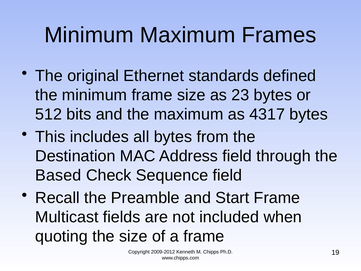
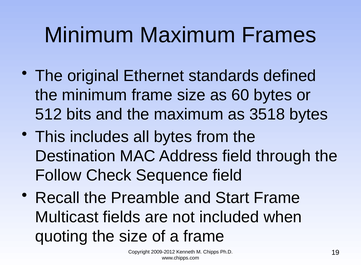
23: 23 -> 60 (240, 95)
4317: 4317 -> 3518 (267, 114)
Based: Based -> Follow (58, 175)
